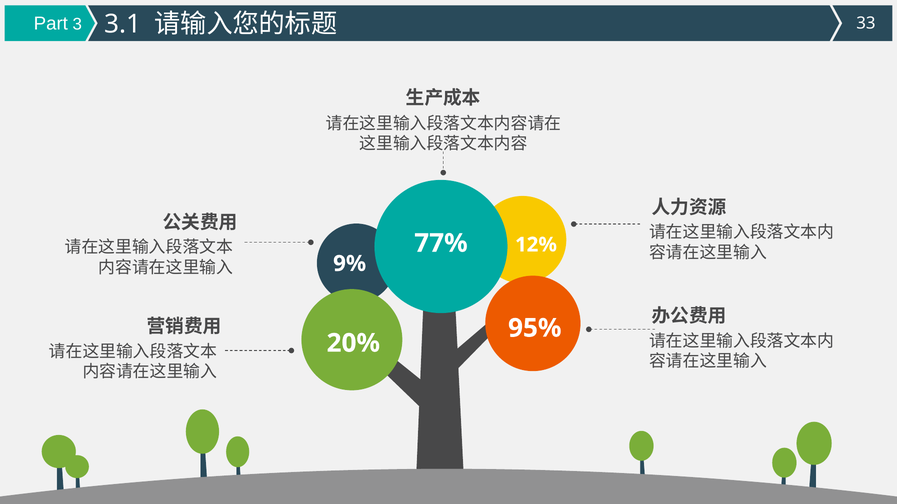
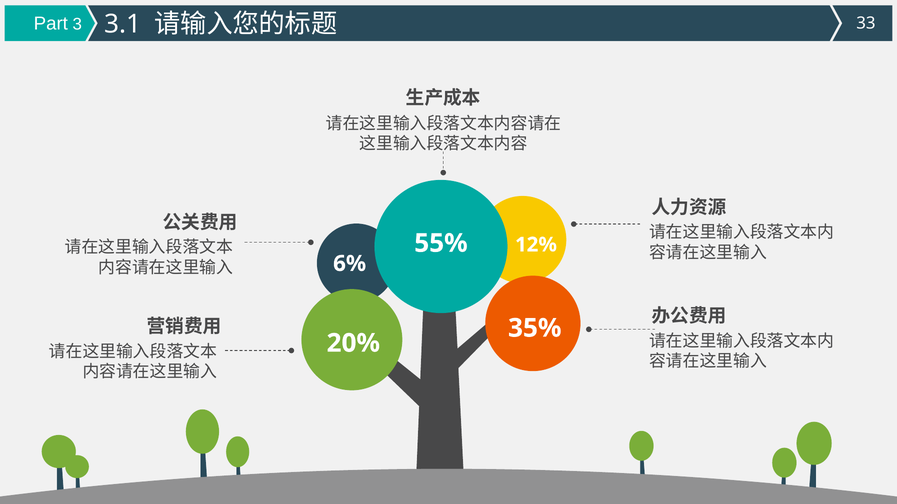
77%: 77% -> 55% (441, 243)
9%: 9% -> 6% (350, 264)
95%: 95% -> 35% (535, 328)
